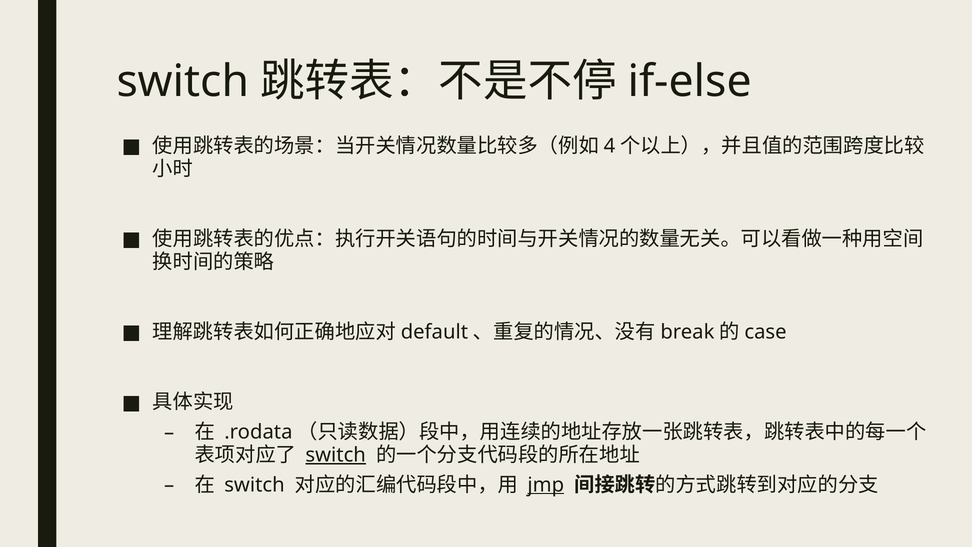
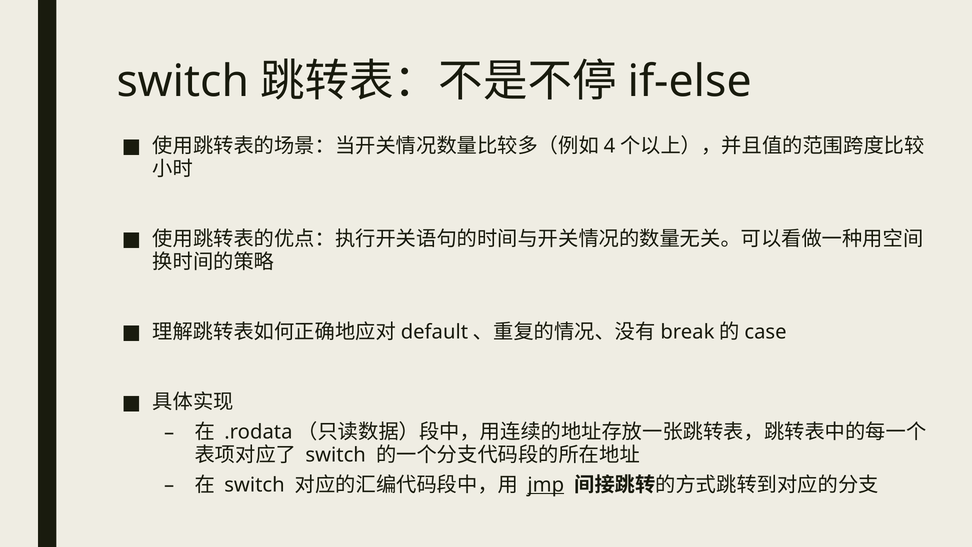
switch underline: present -> none (336, 455)
